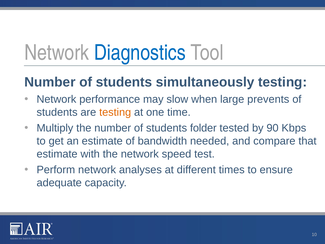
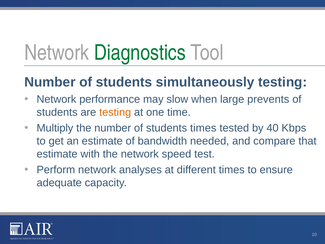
Diagnostics colour: blue -> green (140, 53)
students folder: folder -> times (203, 128)
90: 90 -> 40 (273, 128)
